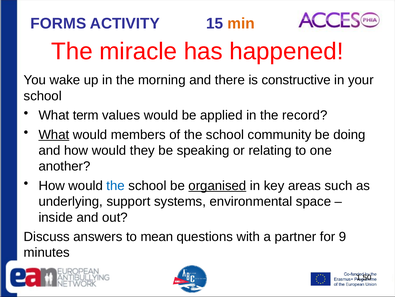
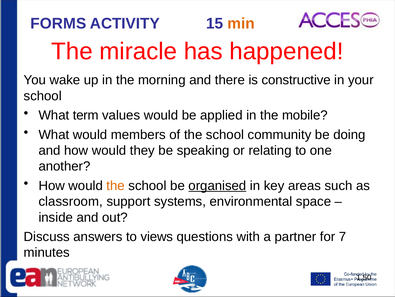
record: record -> mobile (305, 115)
What underline: present -> none (54, 134)
the colour: blue -> orange (116, 185)
underlying: underlying -> classroom (71, 201)
mean: mean -> views (157, 236)
9: 9 -> 7 (343, 236)
